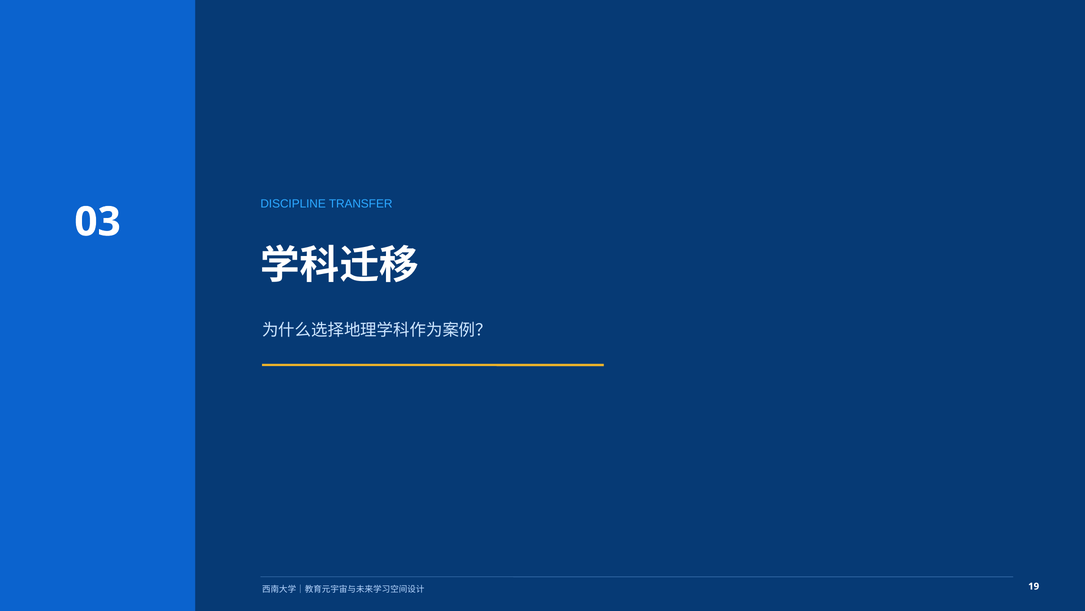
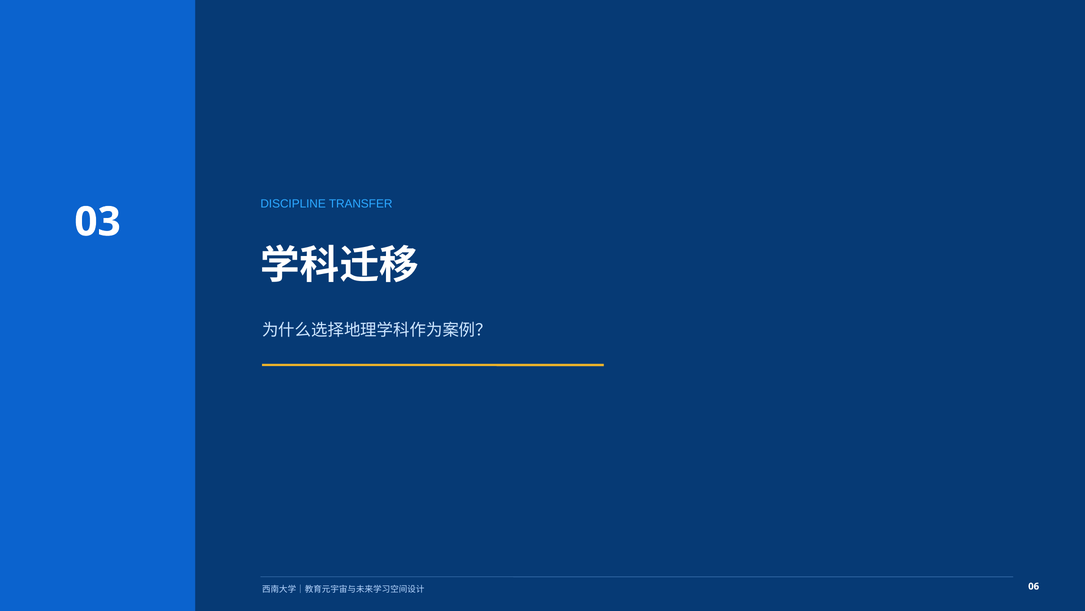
19: 19 -> 06 (1034, 586)
